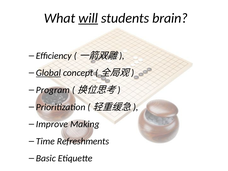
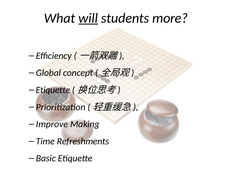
brain: brain -> more (170, 18)
Global underline: present -> none (48, 73)
Program: Program -> Etiquette (53, 90)
